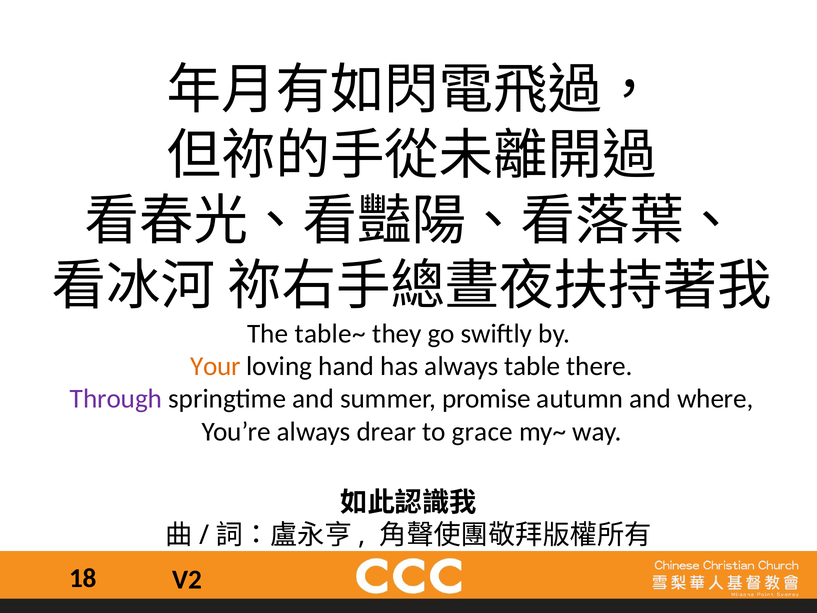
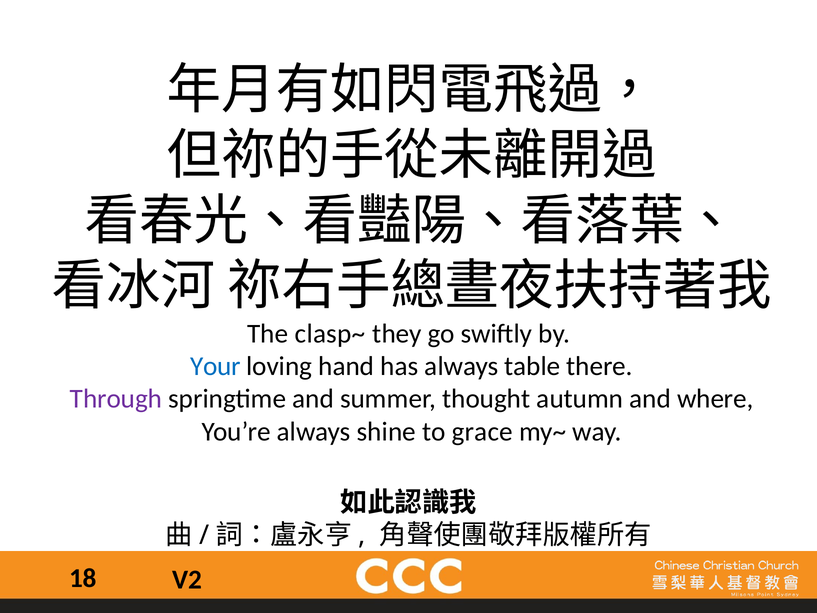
table~: table~ -> clasp~ (330, 333)
Your colour: orange -> blue (215, 366)
promise: promise -> thought (486, 399)
drear: drear -> shine (386, 432)
